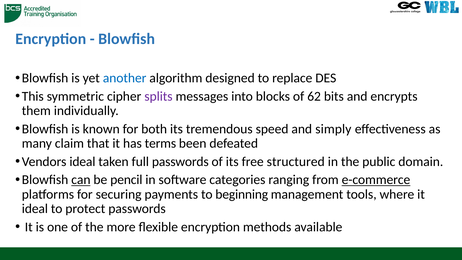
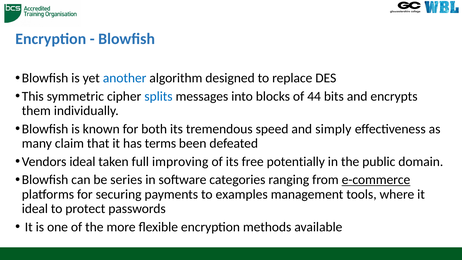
splits colour: purple -> blue (158, 96)
62: 62 -> 44 (314, 96)
full passwords: passwords -> improving (180, 162)
structured: structured -> potentially (296, 162)
can underline: present -> none (81, 180)
pencil: pencil -> series (126, 180)
beginning: beginning -> examples (242, 194)
